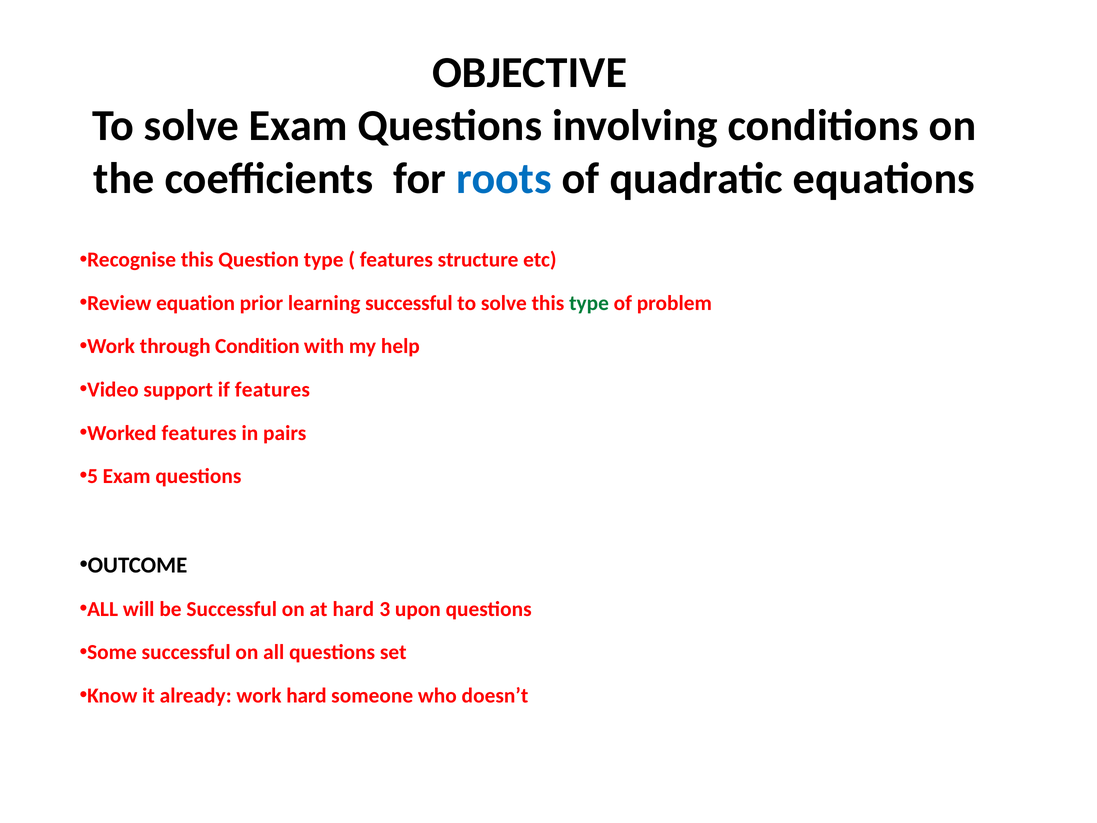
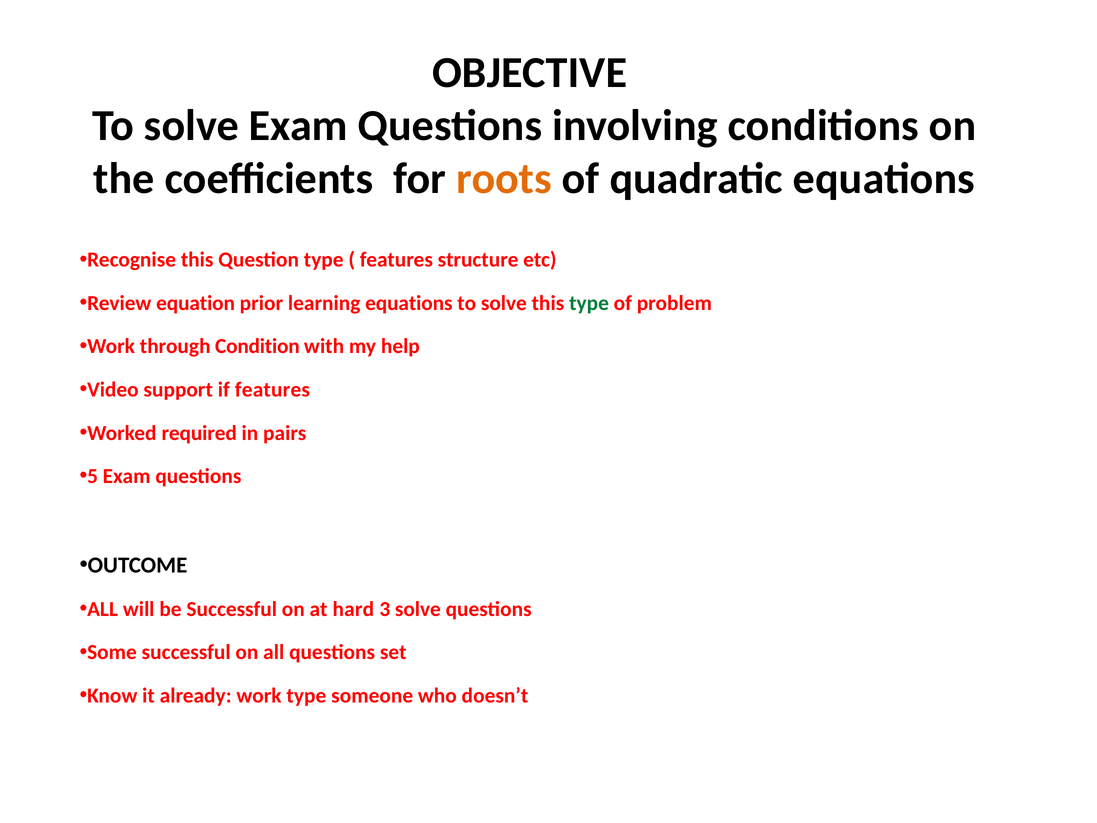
roots colour: blue -> orange (504, 179)
learning successful: successful -> equations (409, 303)
Worked features: features -> required (199, 433)
3 upon: upon -> solve (418, 609)
work hard: hard -> type (306, 696)
